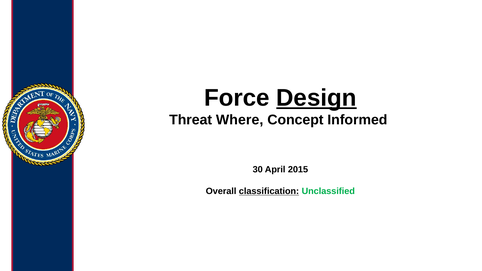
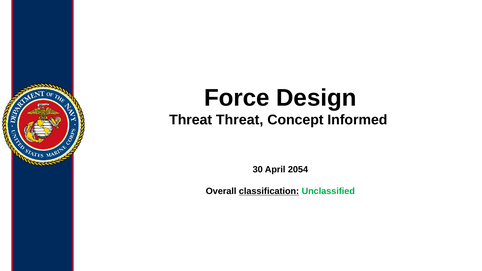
Design underline: present -> none (316, 98)
Threat Where: Where -> Threat (240, 120)
2015: 2015 -> 2054 (298, 170)
